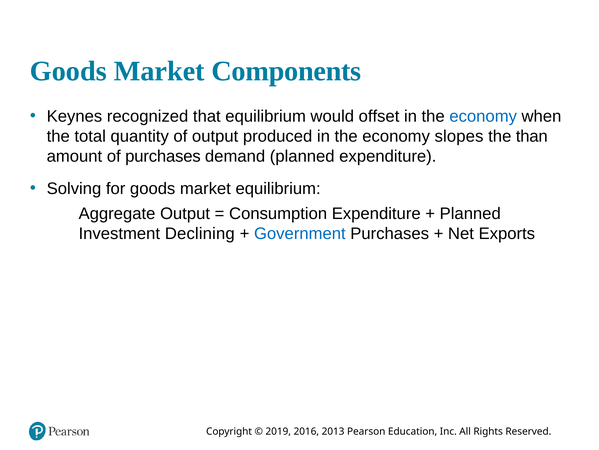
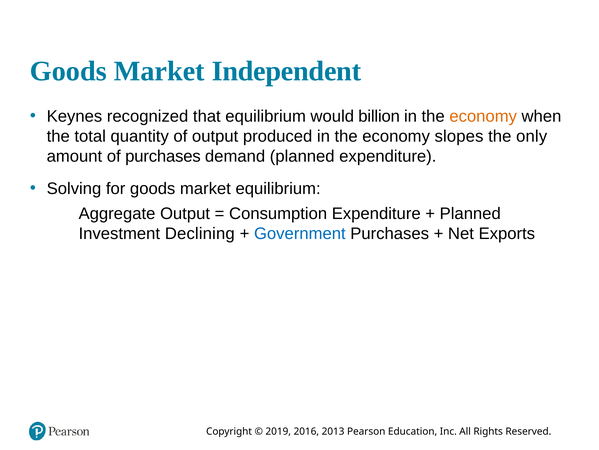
Components: Components -> Independent (286, 71)
offset: offset -> billion (379, 116)
economy colour: blue -> orange (483, 116)
than: than -> only (532, 136)
